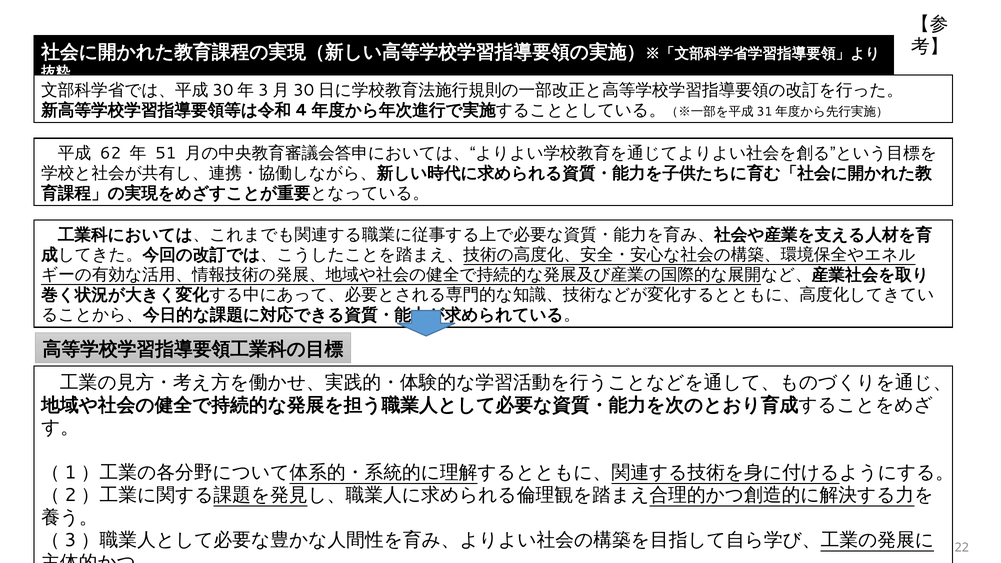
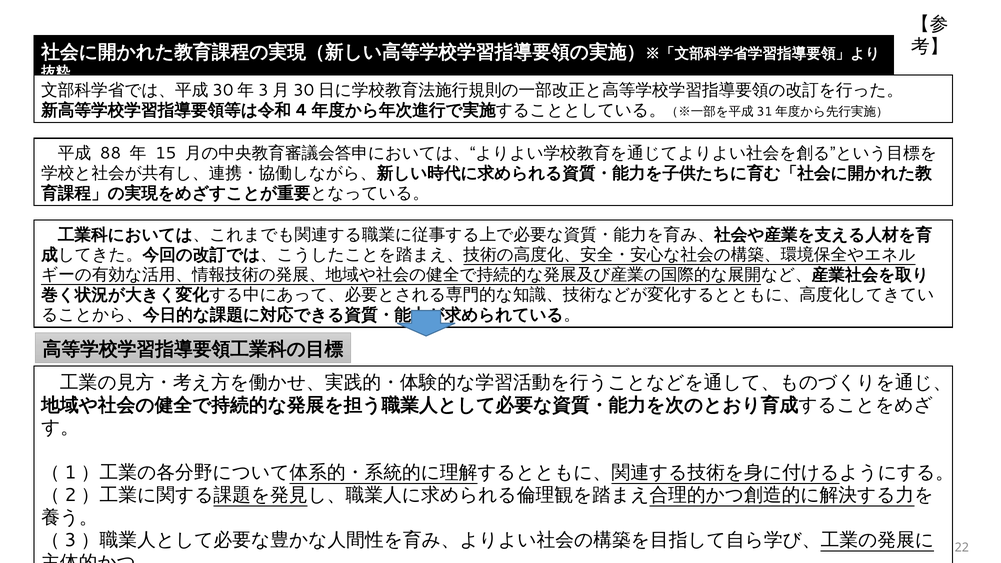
62: 62 -> 88 (111, 153)
51: 51 -> 15 (166, 153)
